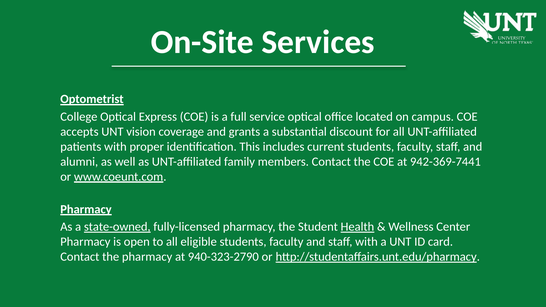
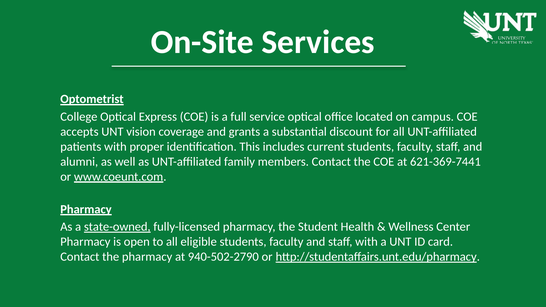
942-369-7441: 942-369-7441 -> 621-369-7441 (445, 162)
Health underline: present -> none (357, 227)
940-323-2790: 940-323-2790 -> 940-502-2790 (223, 257)
